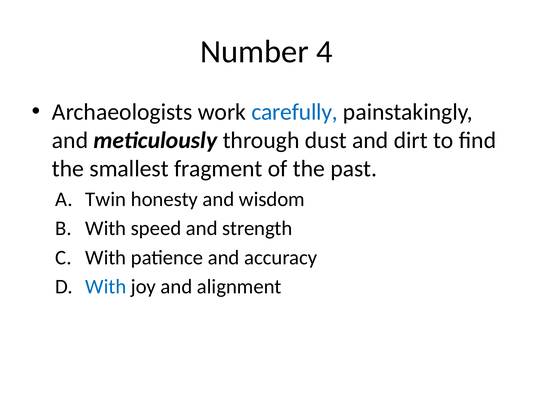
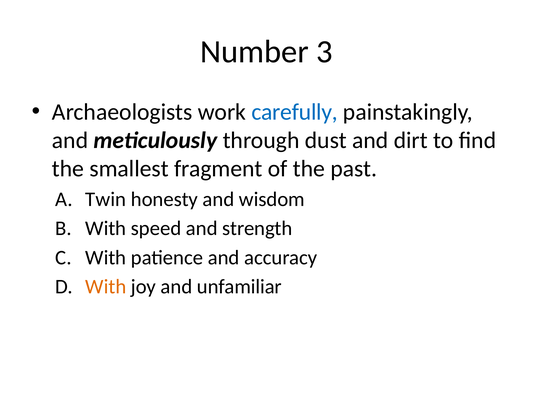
4: 4 -> 3 (324, 52)
With colour: blue -> orange (106, 286)
alignment: alignment -> unfamiliar (239, 286)
